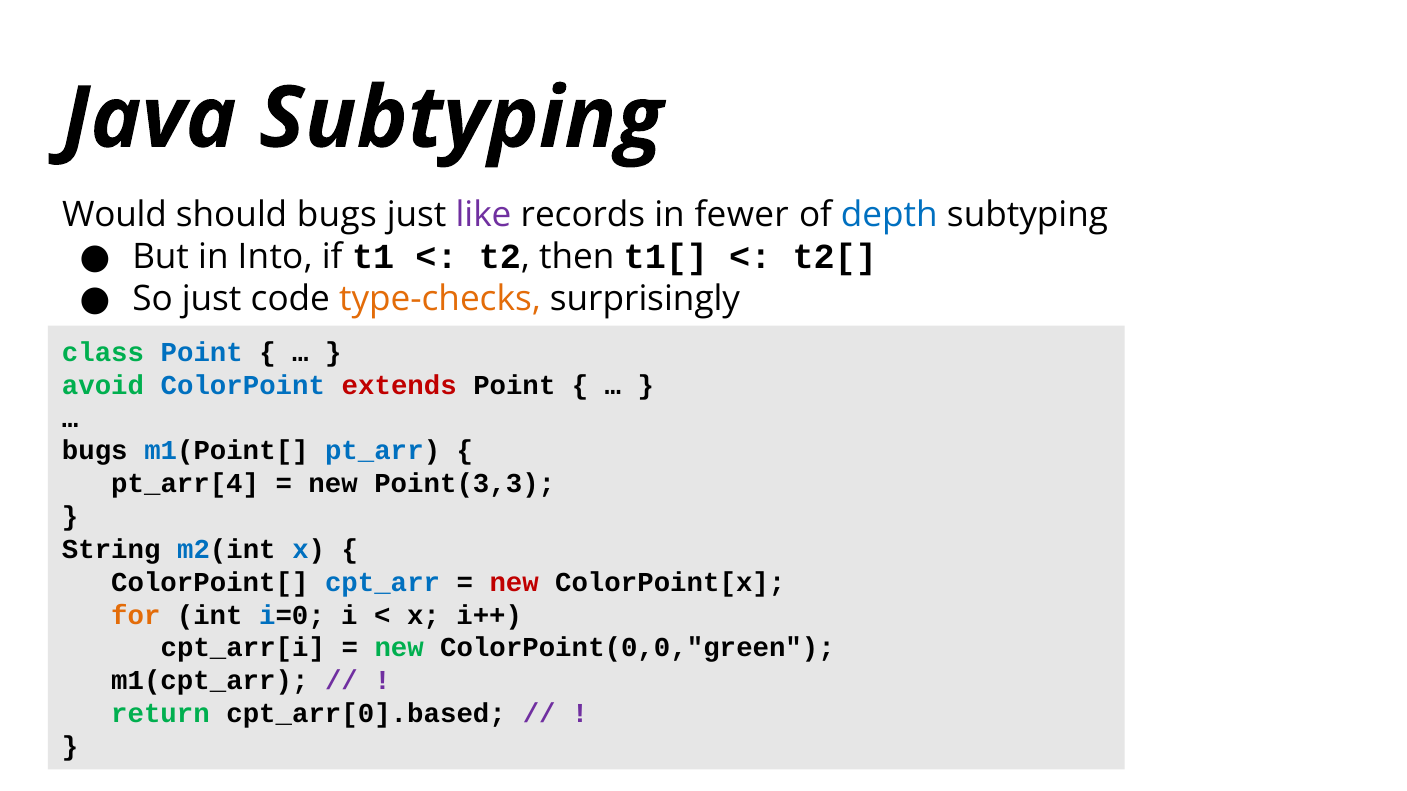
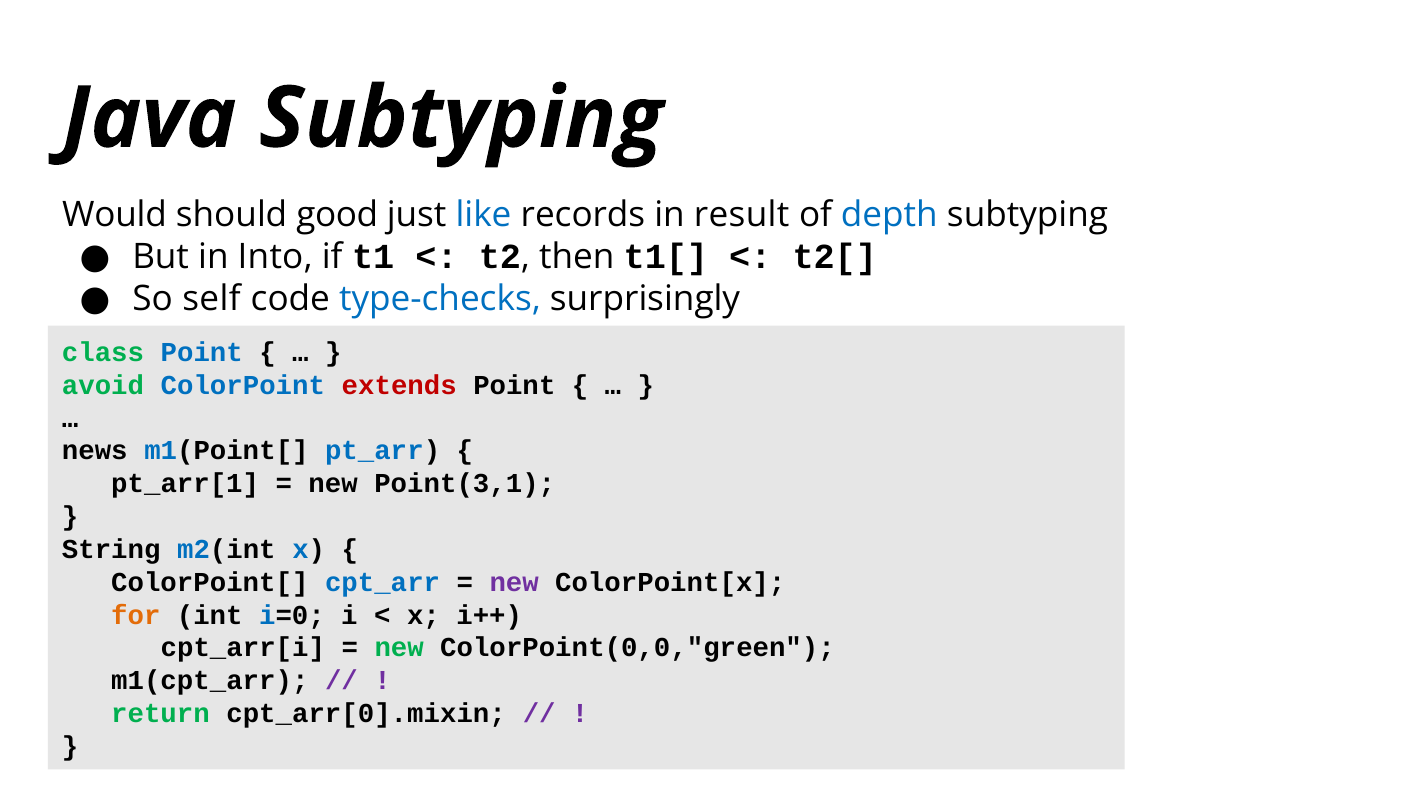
should bugs: bugs -> good (337, 215)
like colour: purple -> blue (484, 215)
fewer: fewer -> result (742, 215)
So just: just -> self (211, 299)
type-checks colour: orange -> blue (440, 299)
bugs: bugs -> news (95, 451)
pt_arr[4: pt_arr[4 -> pt_arr[1 (185, 484)
Point(3,3: Point(3,3 -> Point(3,1 (465, 484)
new colour: red -> purple (514, 583)
cpt_arr[0].based: cpt_arr[0].based -> cpt_arr[0].mixin (366, 714)
